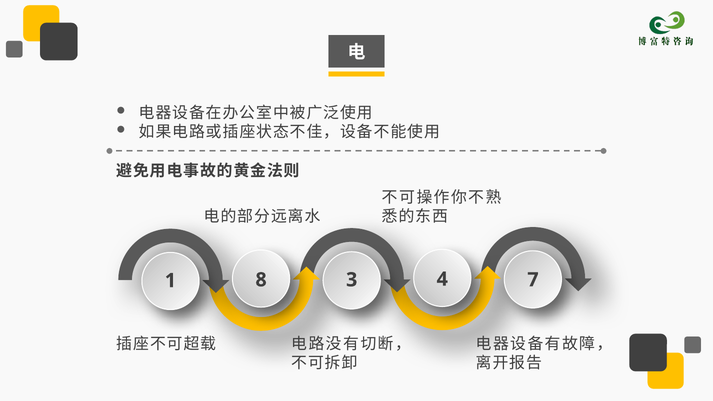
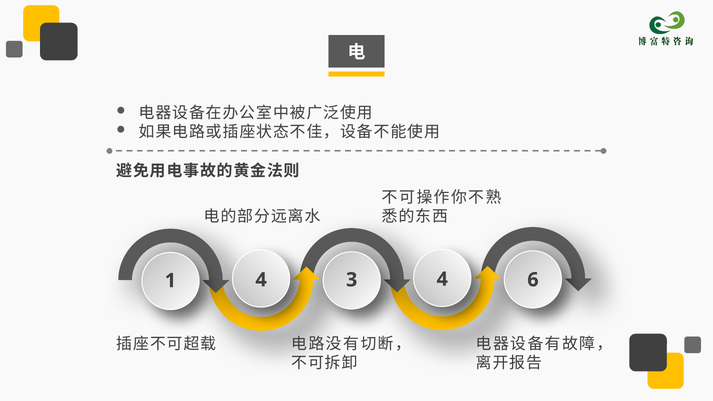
1 8: 8 -> 4 (261, 280)
7: 7 -> 6 (533, 280)
